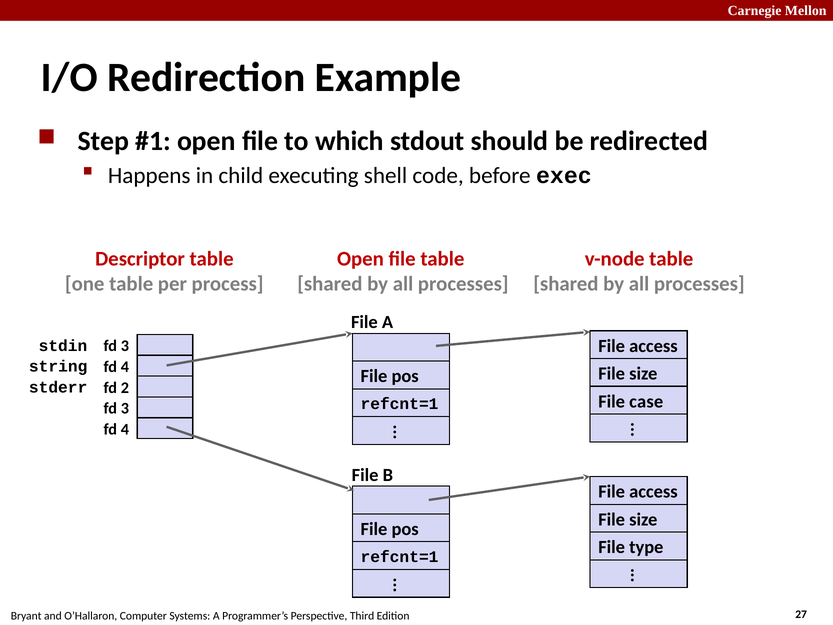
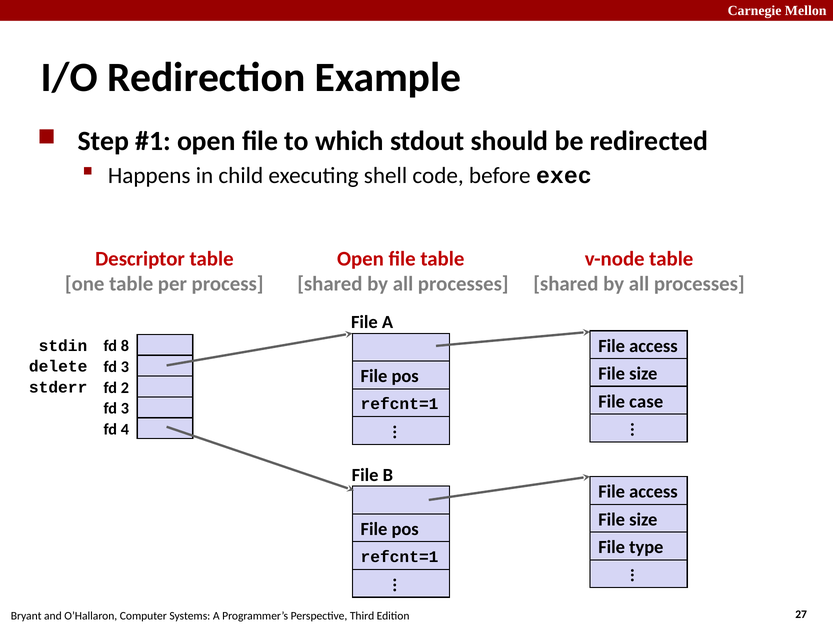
3: 3 -> 8 (125, 346)
4: 4 -> 3 (125, 367)
string: string -> delete (58, 366)
